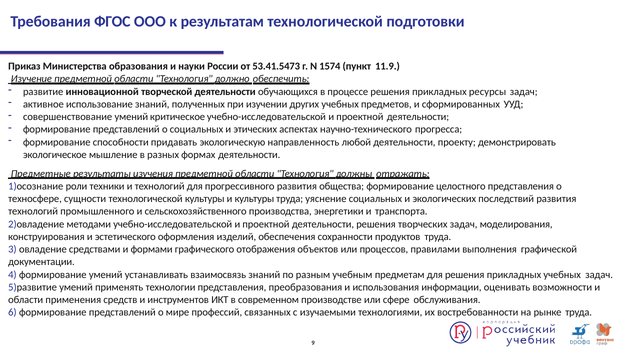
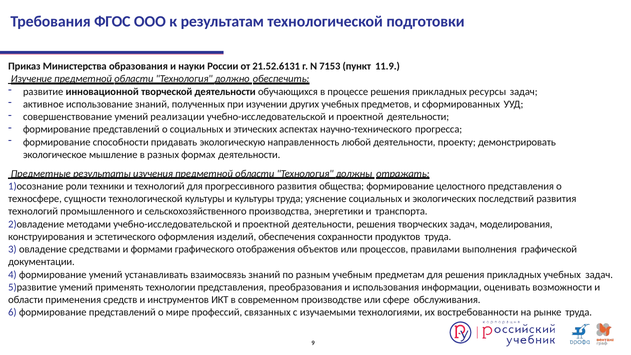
53.41.5473: 53.41.5473 -> 21.52.6131 (276, 66)
1574: 1574 -> 7153 (330, 66)
критическое: критическое -> реализации (177, 117)
